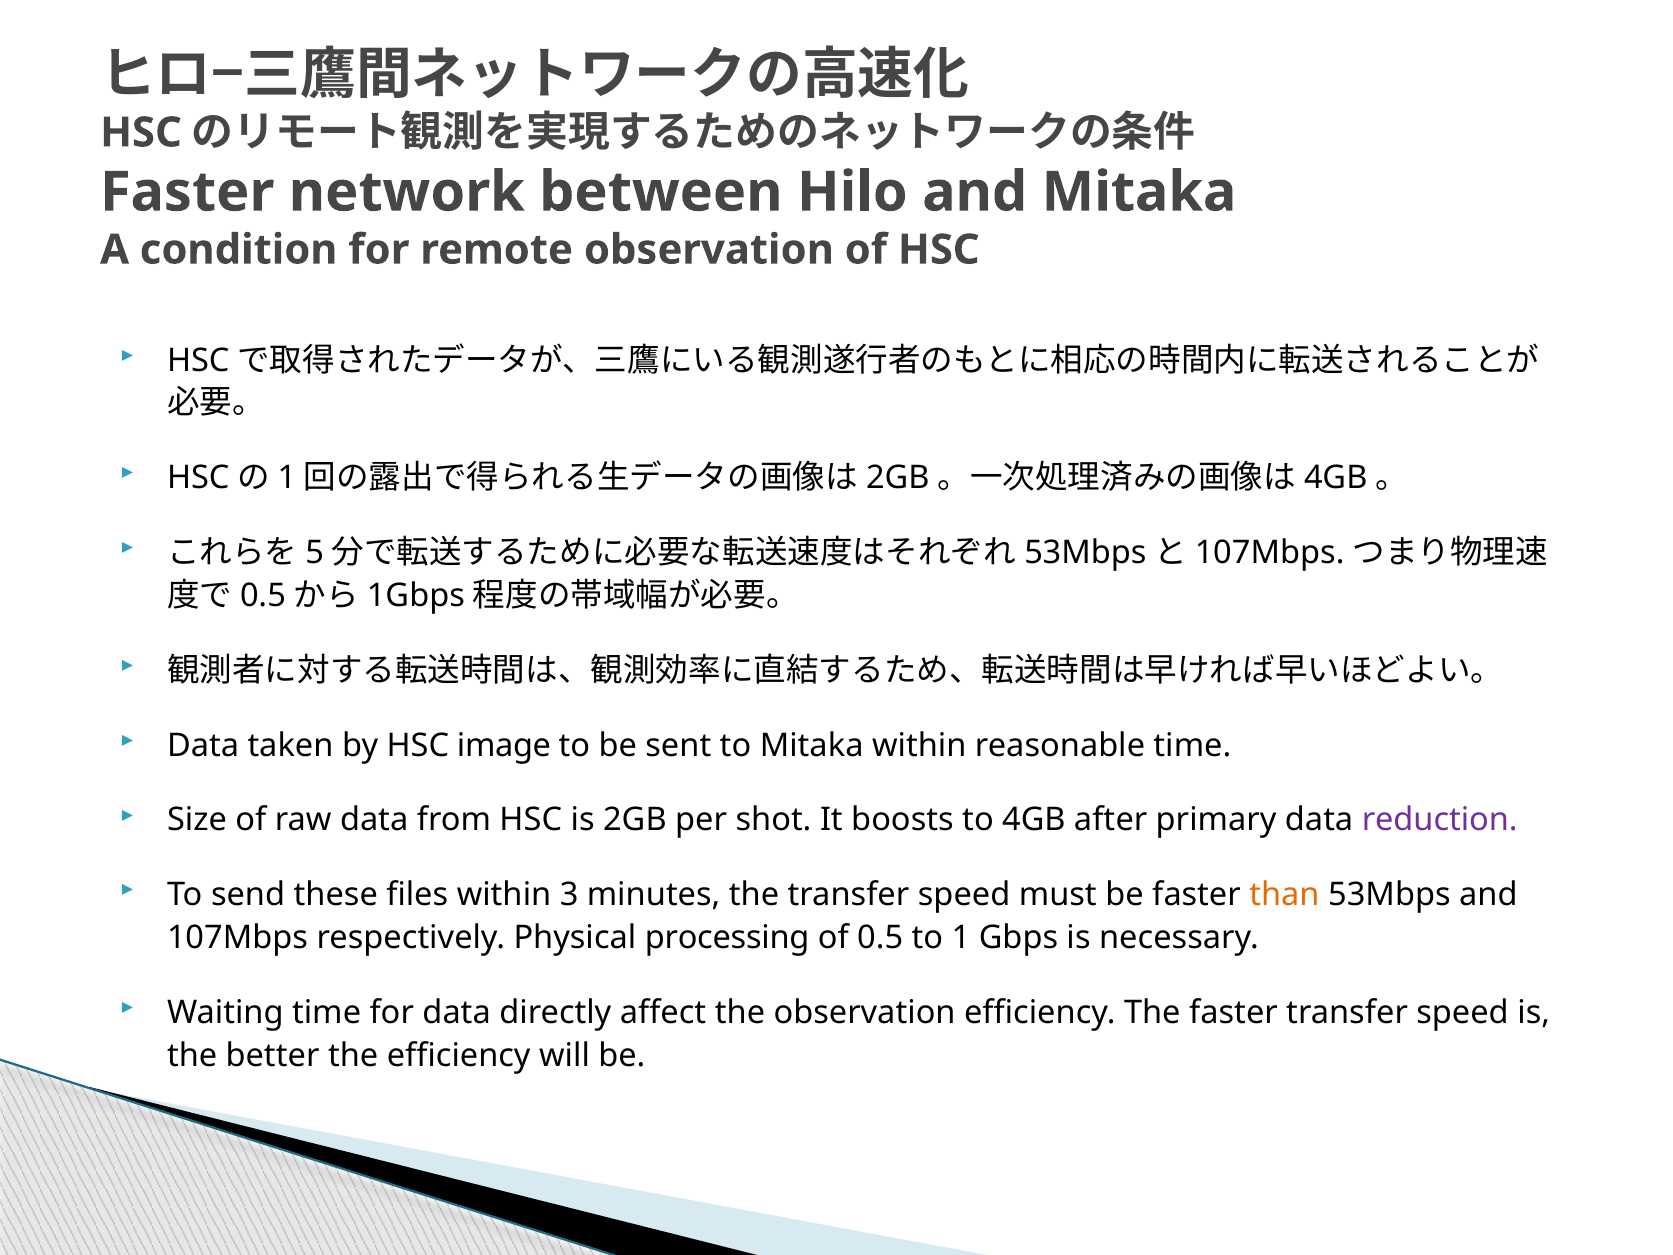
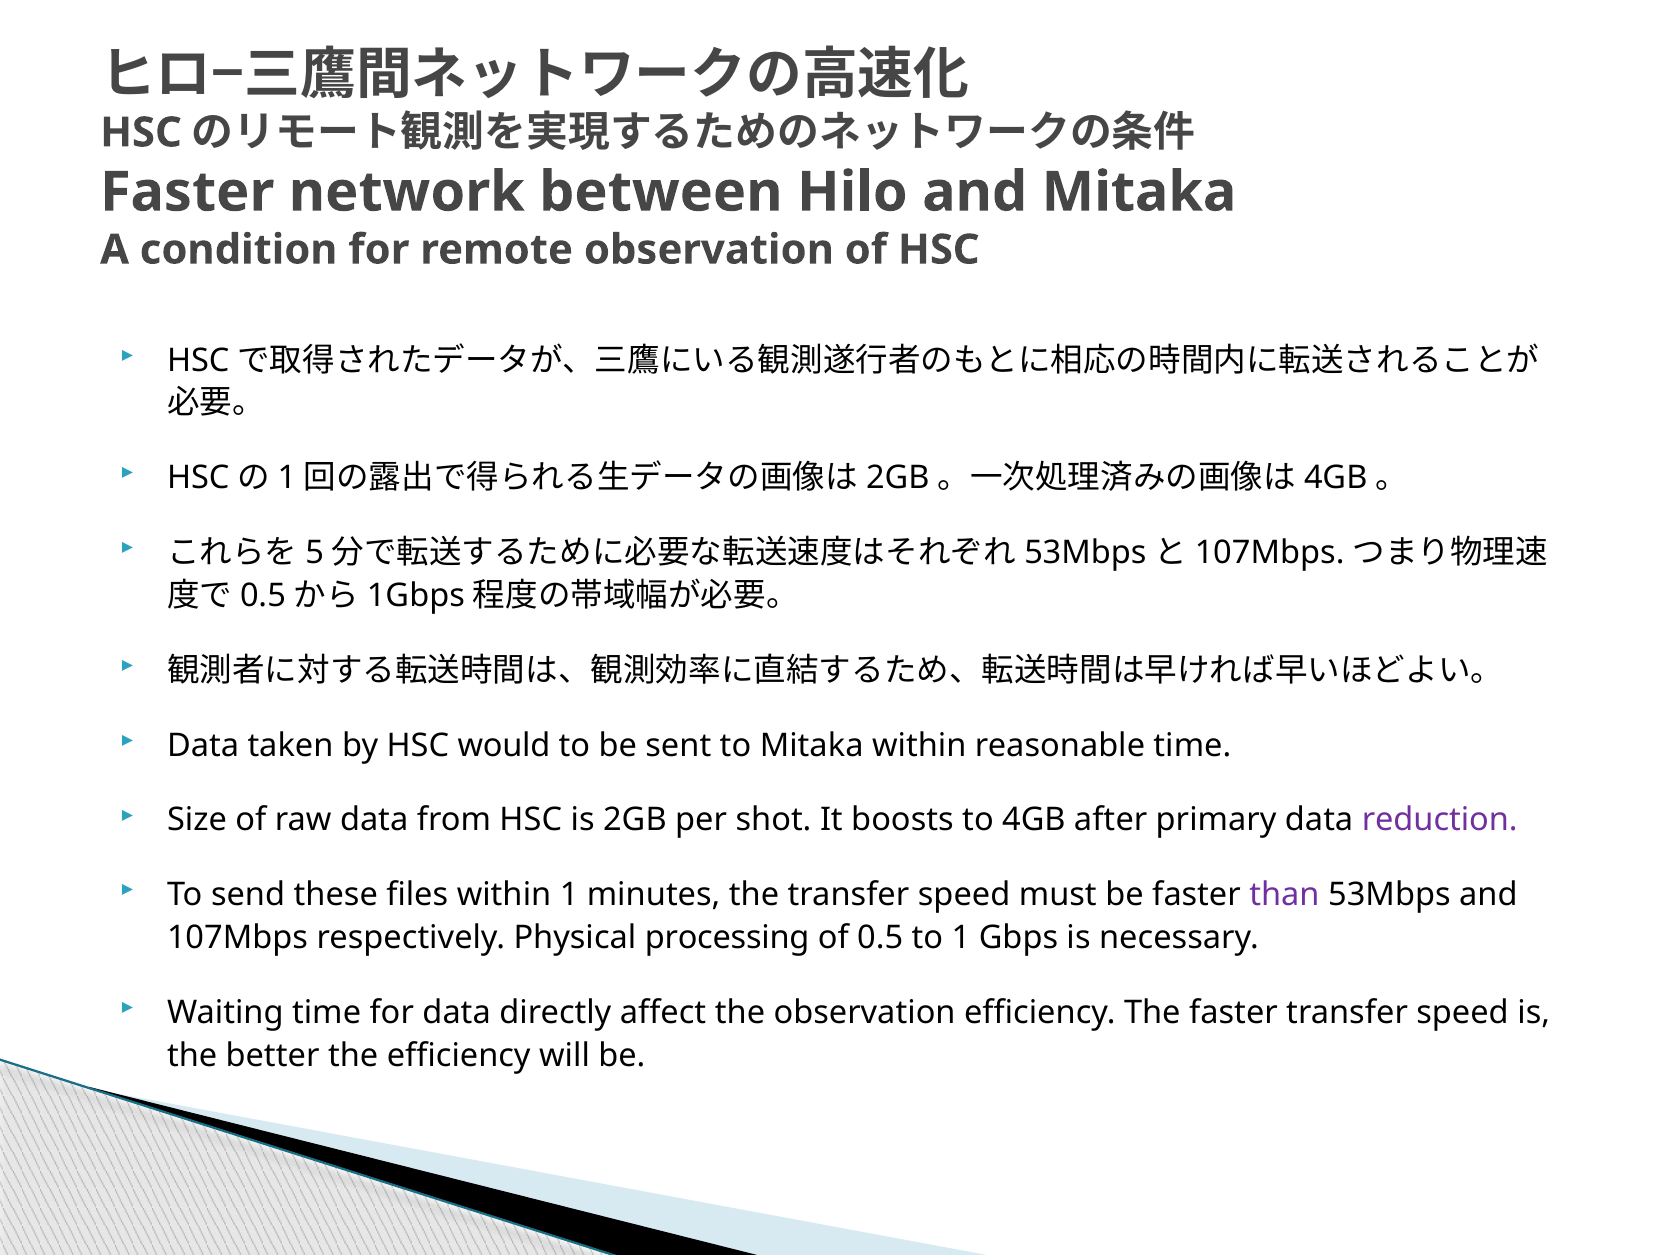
image: image -> would (504, 745)
within 3: 3 -> 1 (569, 895)
than colour: orange -> purple (1284, 895)
